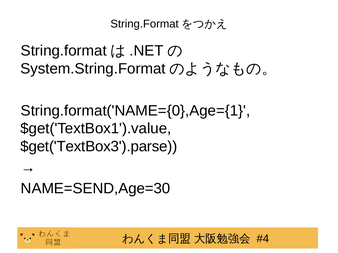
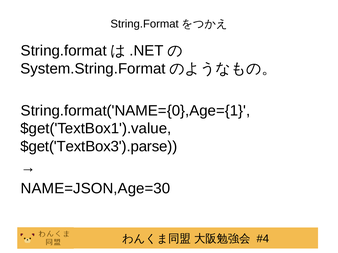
NAME=SEND,Age=30: NAME=SEND,Age=30 -> NAME=JSON,Age=30 (95, 189)
